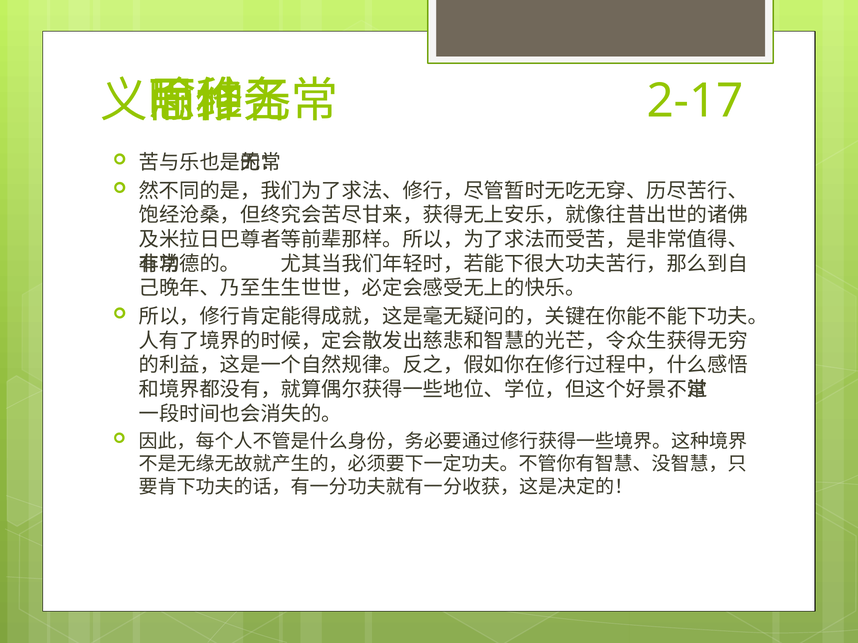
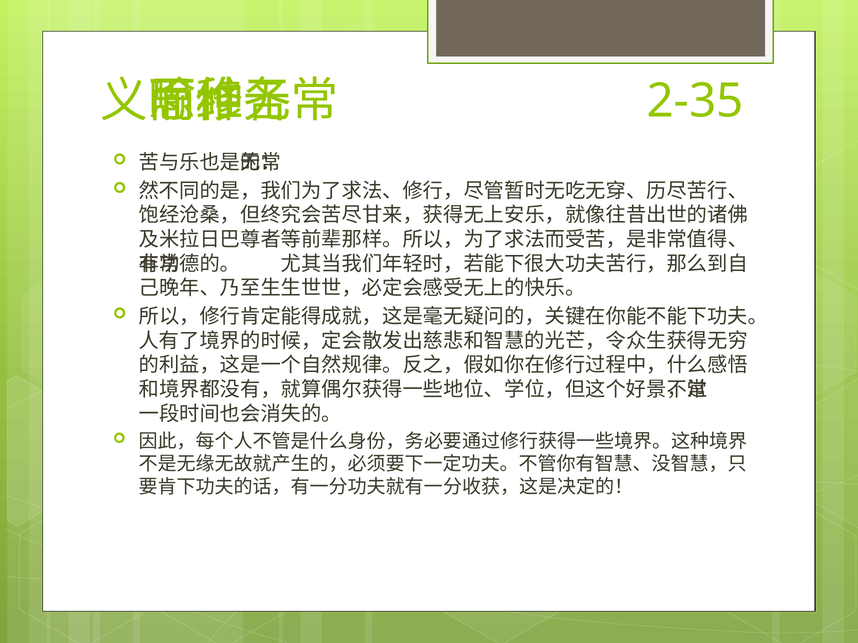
2-17: 2-17 -> 2-35 (695, 101)
